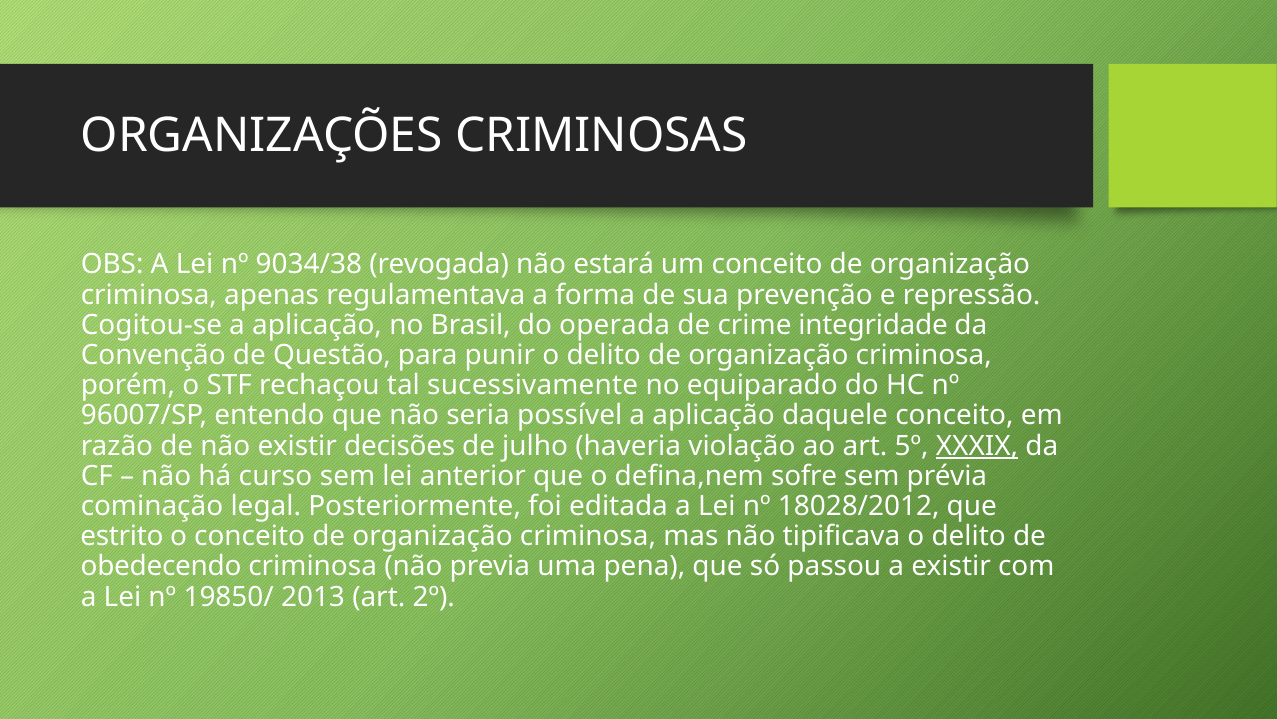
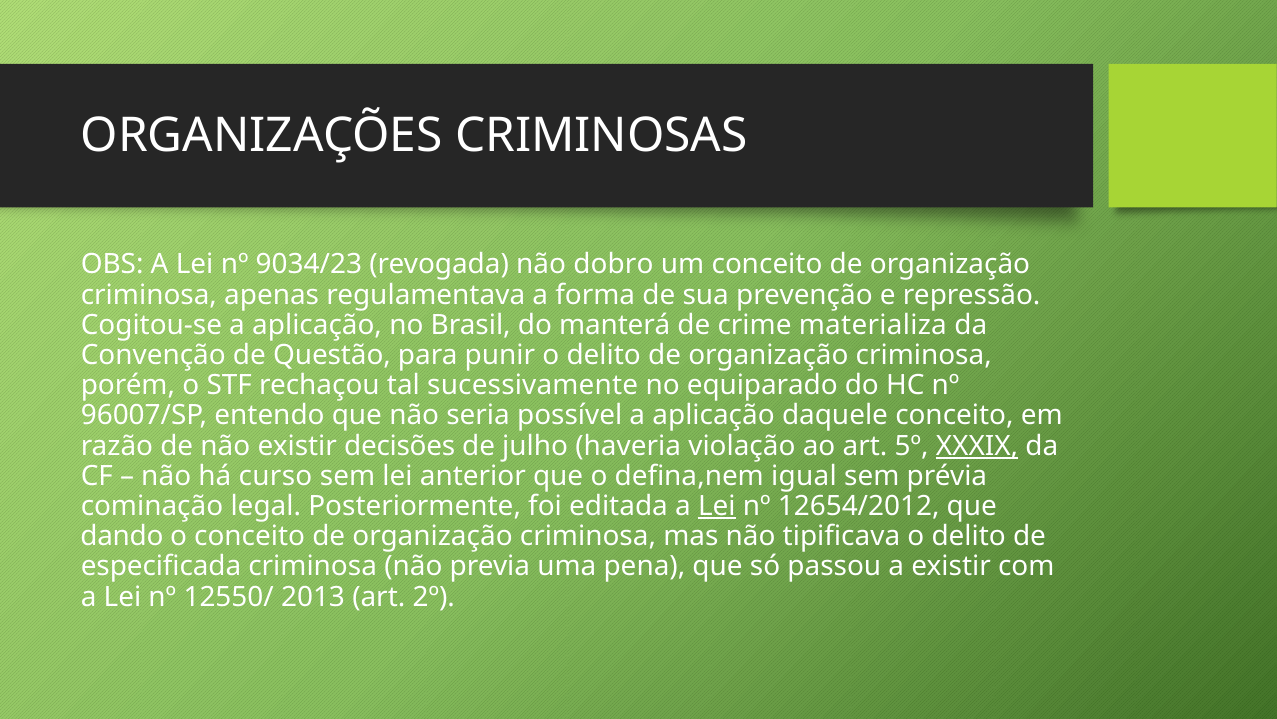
9034/38: 9034/38 -> 9034/23 (309, 265)
estará: estará -> dobro (613, 265)
operada: operada -> manterá (615, 325)
integridade: integridade -> materializa (873, 325)
sofre: sofre -> igual (804, 476)
Lei underline: none -> present (717, 506)
18028/2012: 18028/2012 -> 12654/2012 (859, 506)
estrito: estrito -> dando (122, 536)
obedecendo: obedecendo -> especificada (161, 566)
19850/: 19850/ -> 12550/ (229, 596)
